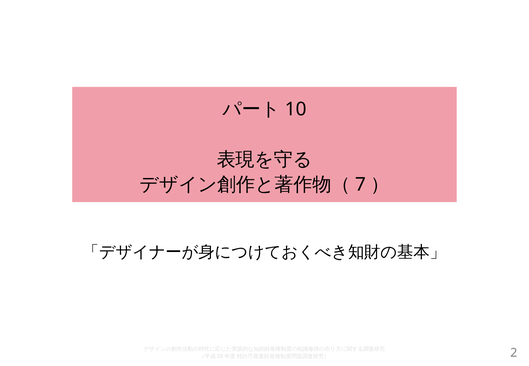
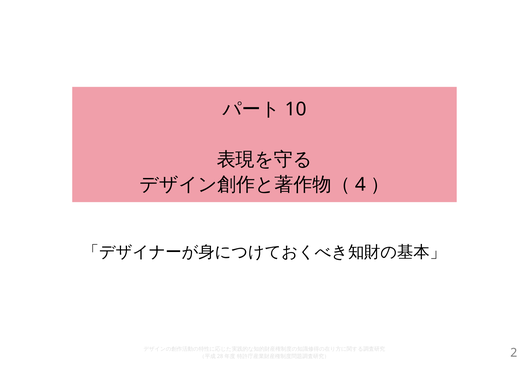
7: 7 -> 4 (360, 185)
